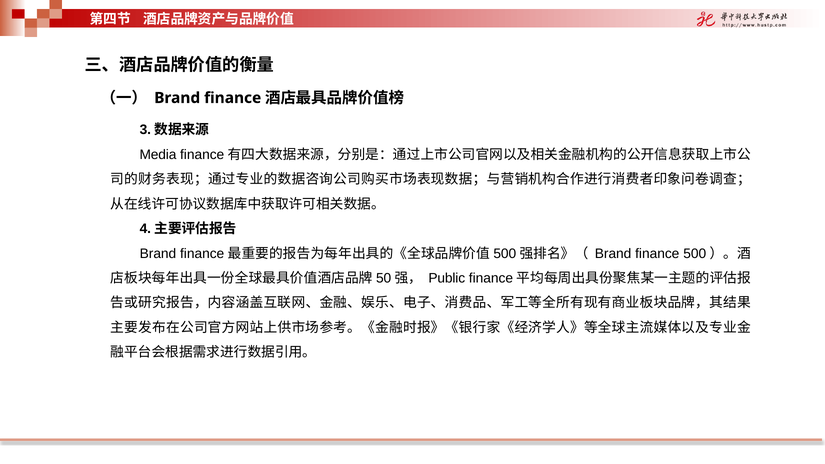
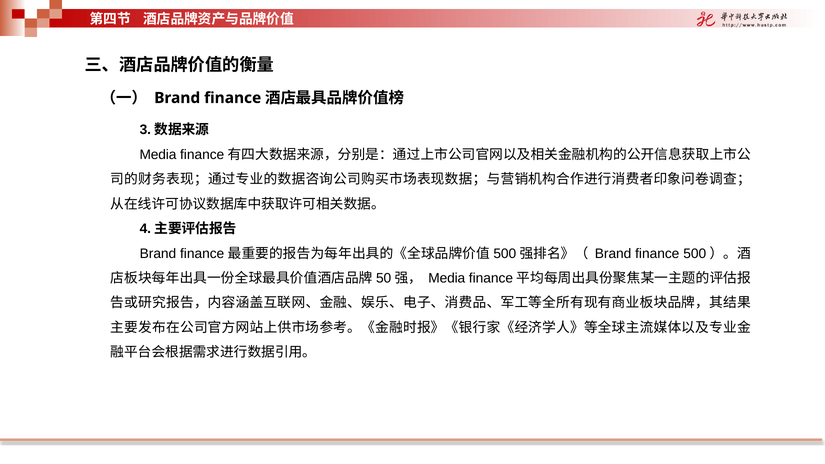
Public: Public -> Media (447, 278)
